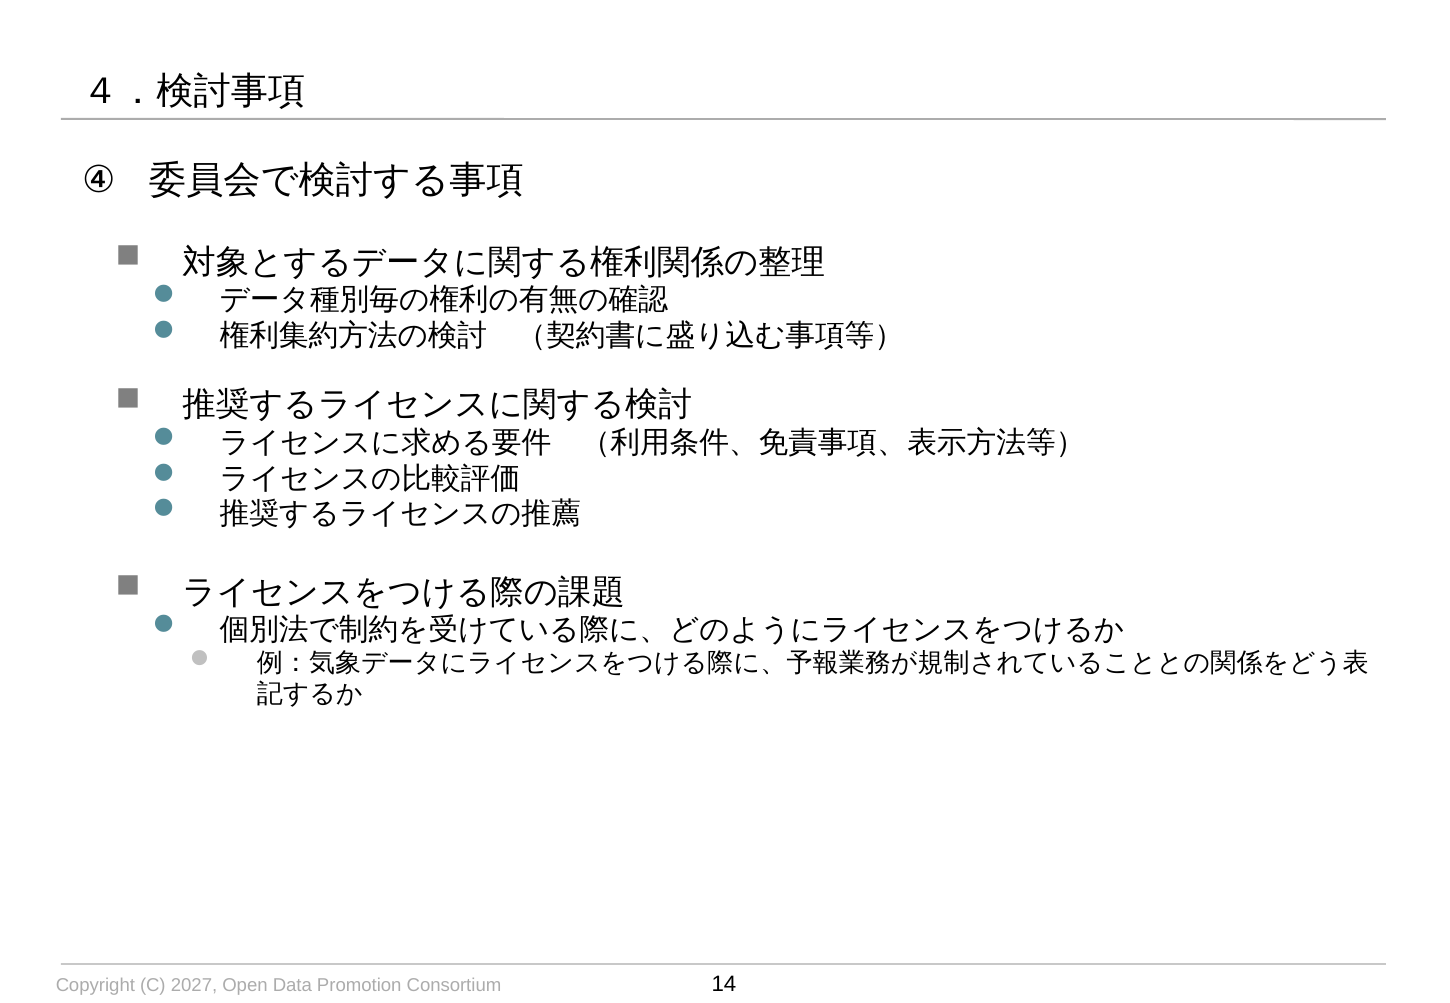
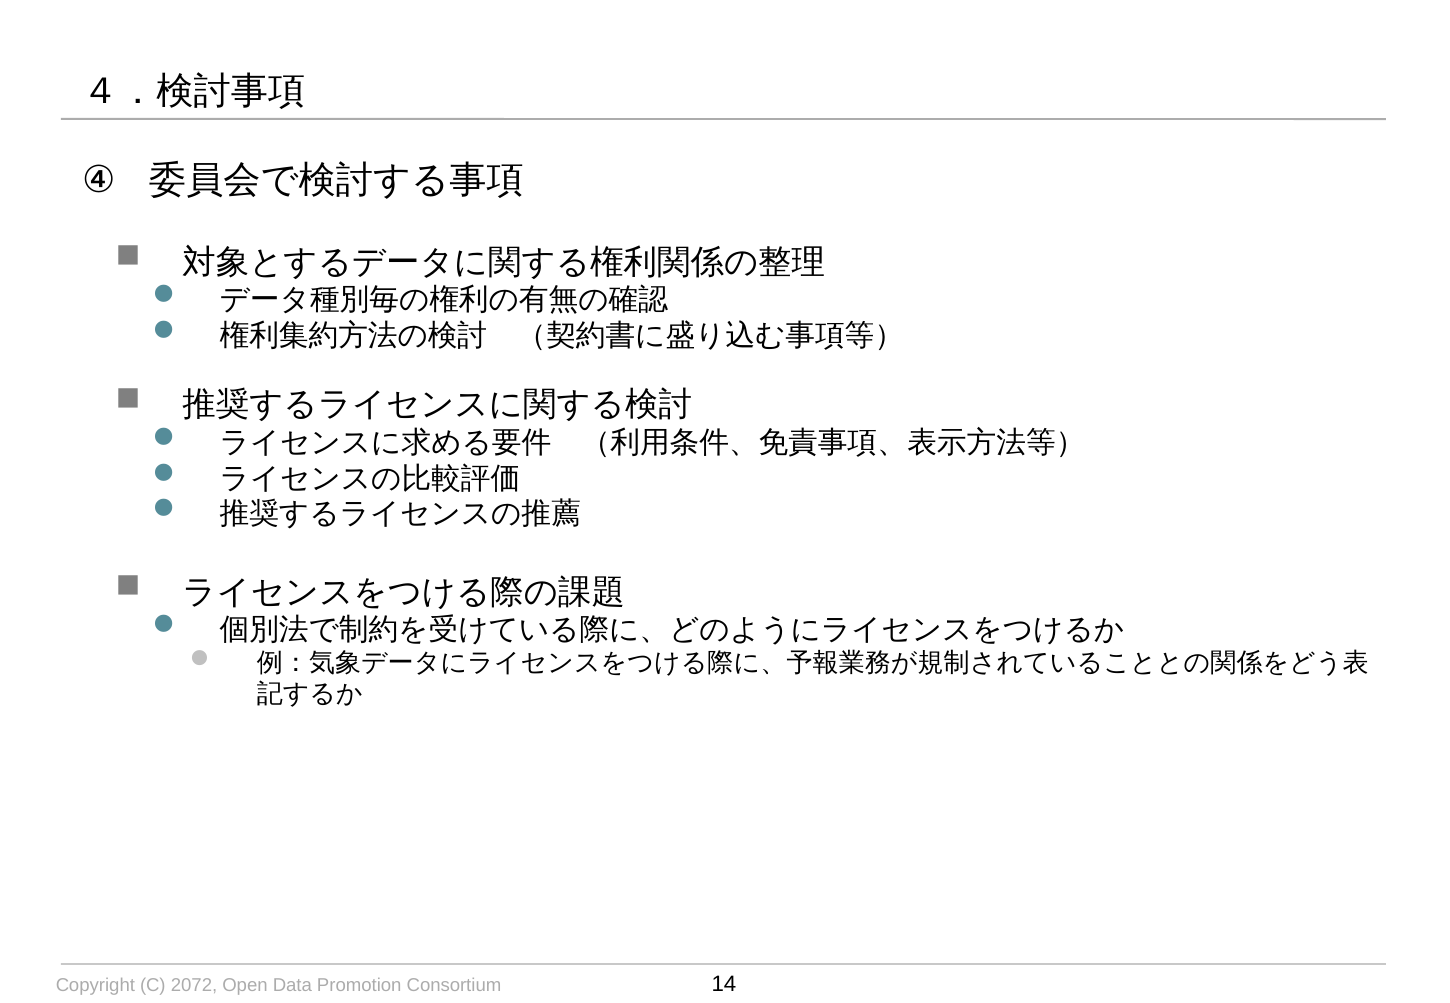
2027: 2027 -> 2072 (194, 987)
